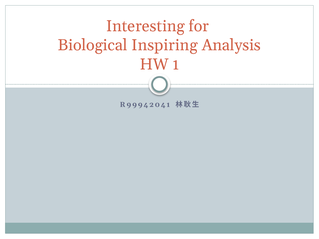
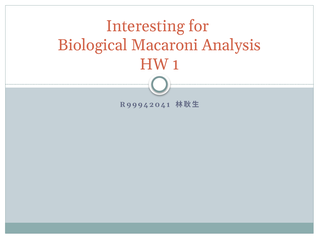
Inspiring: Inspiring -> Macaroni (165, 45)
